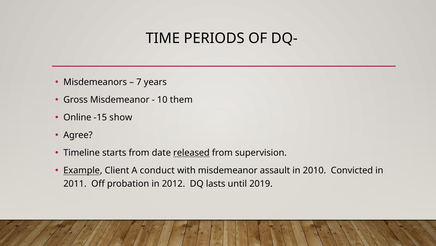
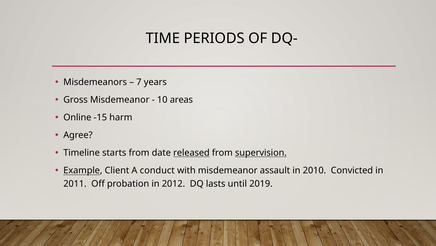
them: them -> areas (181, 100)
show: show -> harm (121, 117)
supervision underline: none -> present (261, 152)
